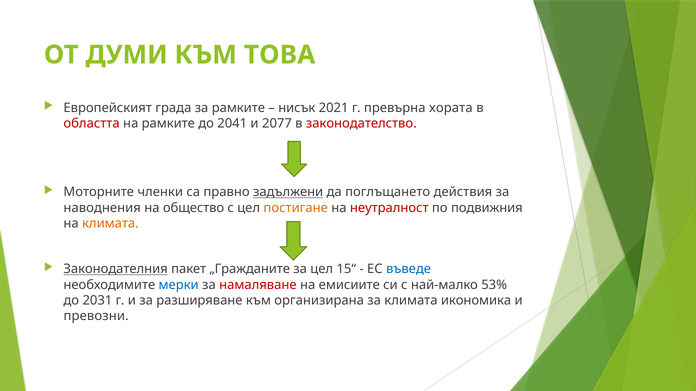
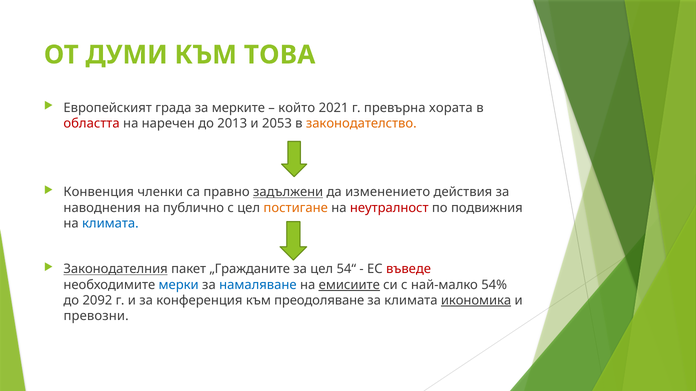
за рамките: рамките -> мерките (238, 108)
нисък: нисък -> който (297, 108)
на рамките: рамките -> наречен (168, 124)
2041: 2041 -> 2013 (232, 124)
2077: 2077 -> 2053 (277, 124)
законодателство colour: red -> orange (361, 124)
Моторните: Моторните -> Конвенция (99, 192)
поглъщането: поглъщането -> изменението (388, 192)
общество: общество -> публично (194, 208)
климата colour: orange -> blue (110, 224)
15“: 15“ -> 54“ (346, 270)
въведе colour: blue -> red (409, 270)
намаляване colour: red -> blue (258, 285)
емисиите underline: none -> present (349, 285)
53%: 53% -> 54% (494, 285)
2031: 2031 -> 2092 (97, 301)
разширяване: разширяване -> конференция (199, 301)
организирана: организирана -> преодоляване (319, 301)
икономика underline: none -> present (476, 301)
